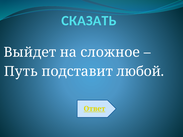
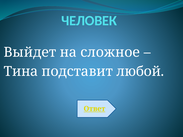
СКАЗАТЬ: СКАЗАТЬ -> ЧЕЛОВЕК (89, 21)
Путь: Путь -> Тина (21, 72)
